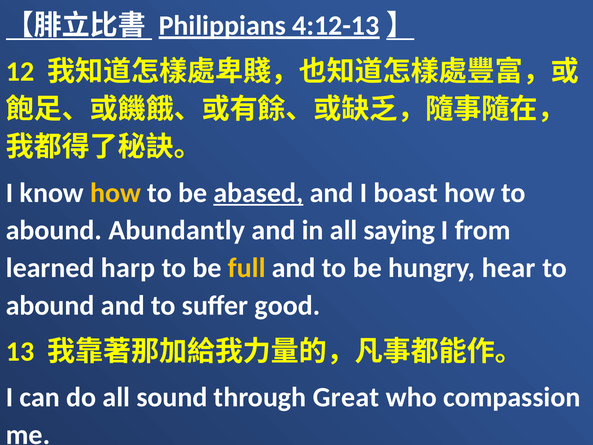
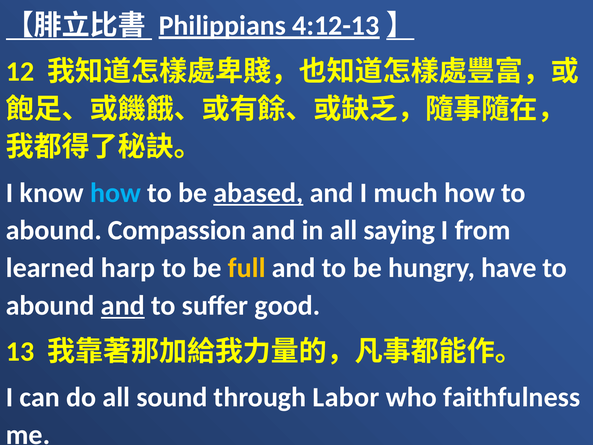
how colour: yellow -> light blue (116, 193)
boast: boast -> much (406, 193)
Abundantly: Abundantly -> Compassion (177, 230)
hear: hear -> have (509, 268)
and underline: none -> present (123, 305)
Great: Great -> Labor (346, 397)
compassion: compassion -> faithfulness (512, 397)
